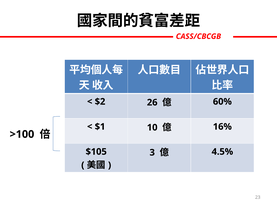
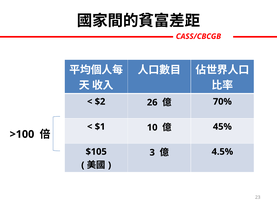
60%: 60% -> 70% (222, 102)
16%: 16% -> 45% (222, 127)
